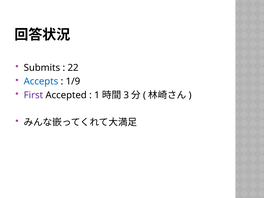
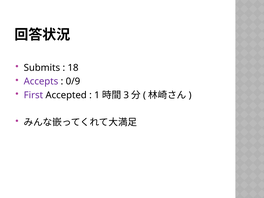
22: 22 -> 18 (73, 68)
Accepts colour: blue -> purple (41, 81)
1/9: 1/9 -> 0/9 (73, 81)
